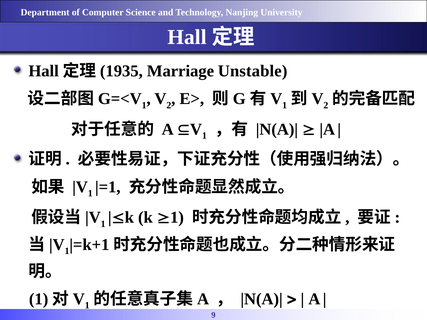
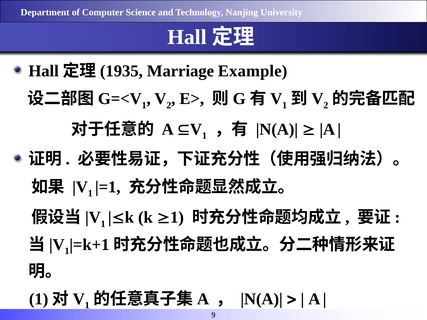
Unstable: Unstable -> Example (253, 71)
